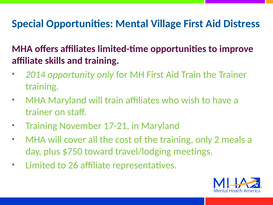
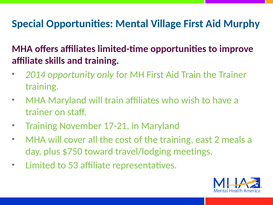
Distress: Distress -> Murphy (242, 24)
training only: only -> east (204, 139)
26: 26 -> 53 (73, 165)
